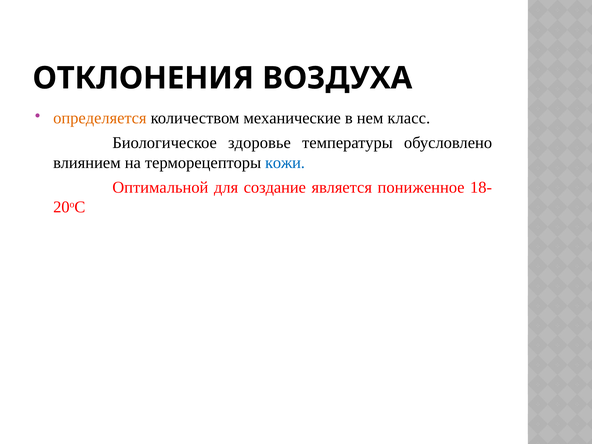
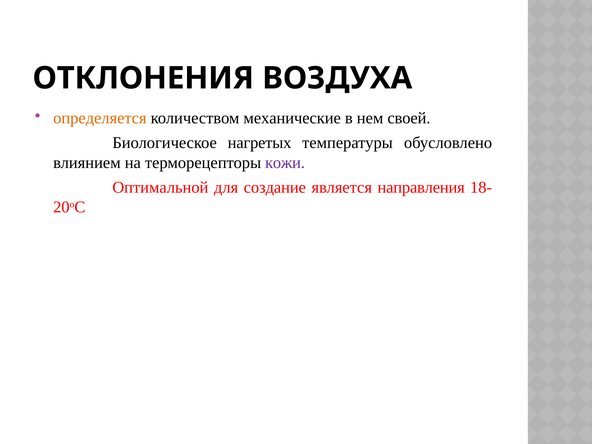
класс: класс -> своей (409, 118)
здоровье: здоровье -> нагретых (260, 143)
кожи colour: blue -> purple (285, 163)
пониженное: пониженное -> направления (421, 187)
